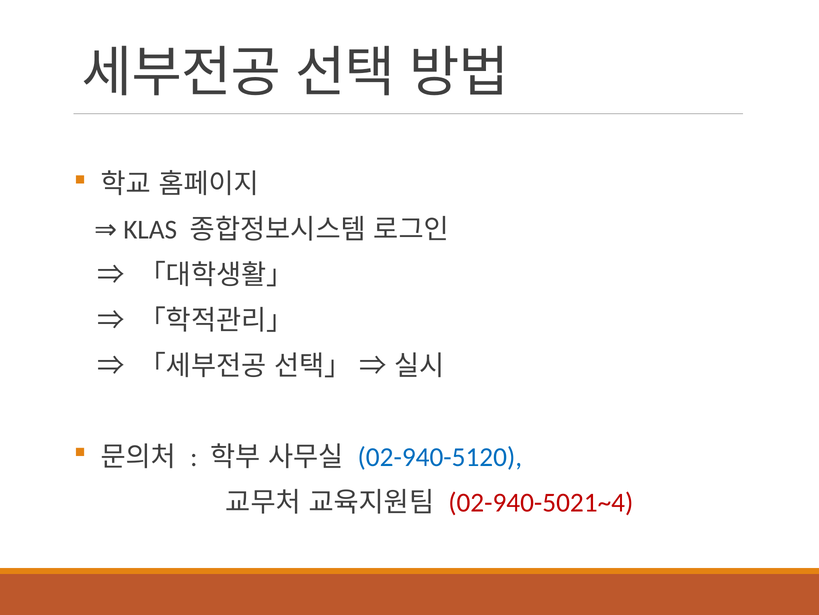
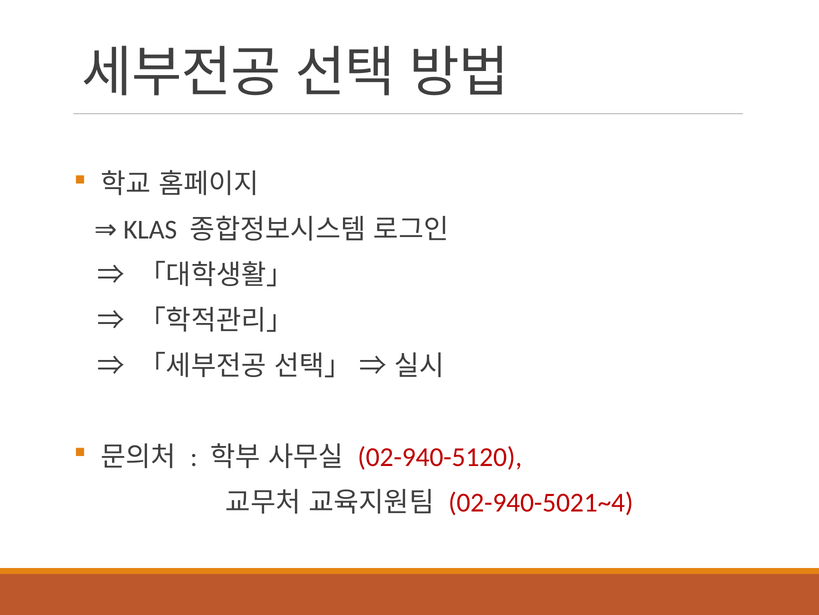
02-940-5120 colour: blue -> red (440, 457)
